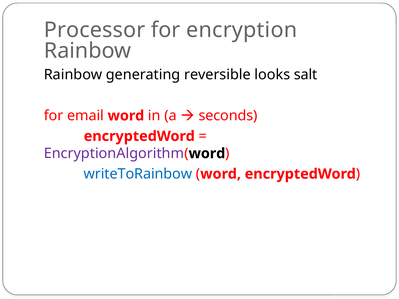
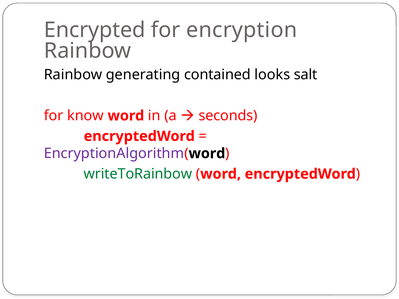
Processor: Processor -> Encrypted (95, 30)
reversible: reversible -> contained (217, 75)
email: email -> know (85, 116)
writeToRainbow colour: blue -> green (138, 174)
